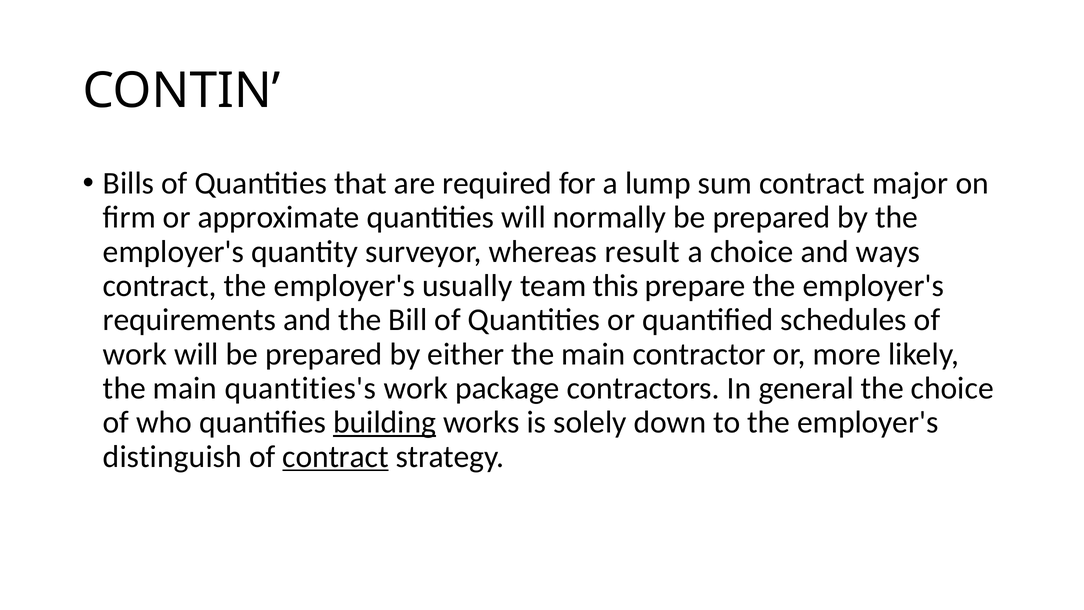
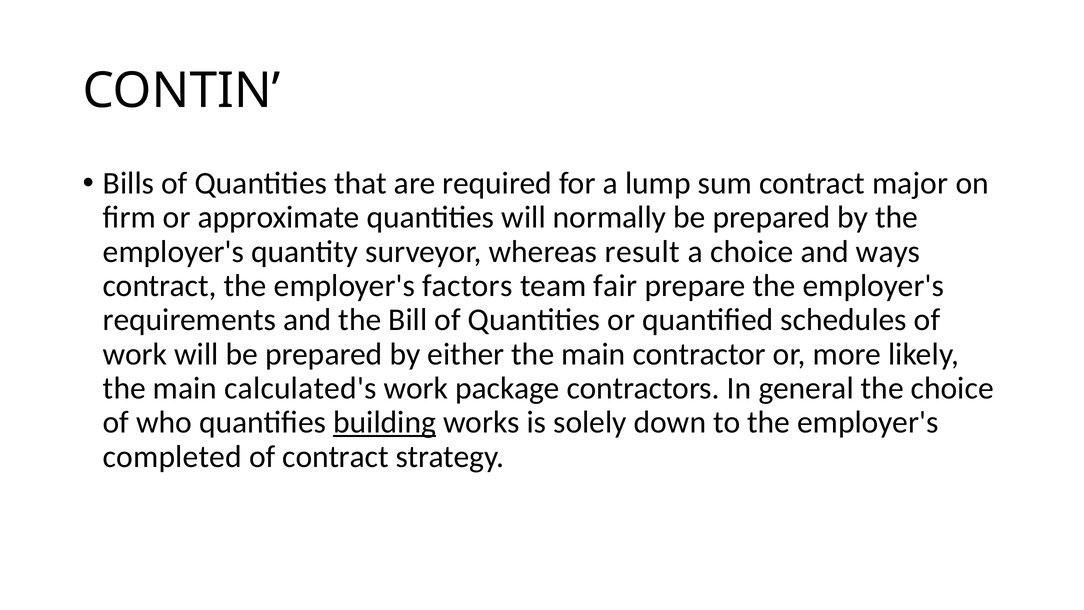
usually: usually -> factors (467, 286)
this: this -> fair (615, 286)
quantities's: quantities's -> calculated's (300, 388)
distinguish: distinguish -> completed (172, 456)
contract underline: present -> none (336, 456)
